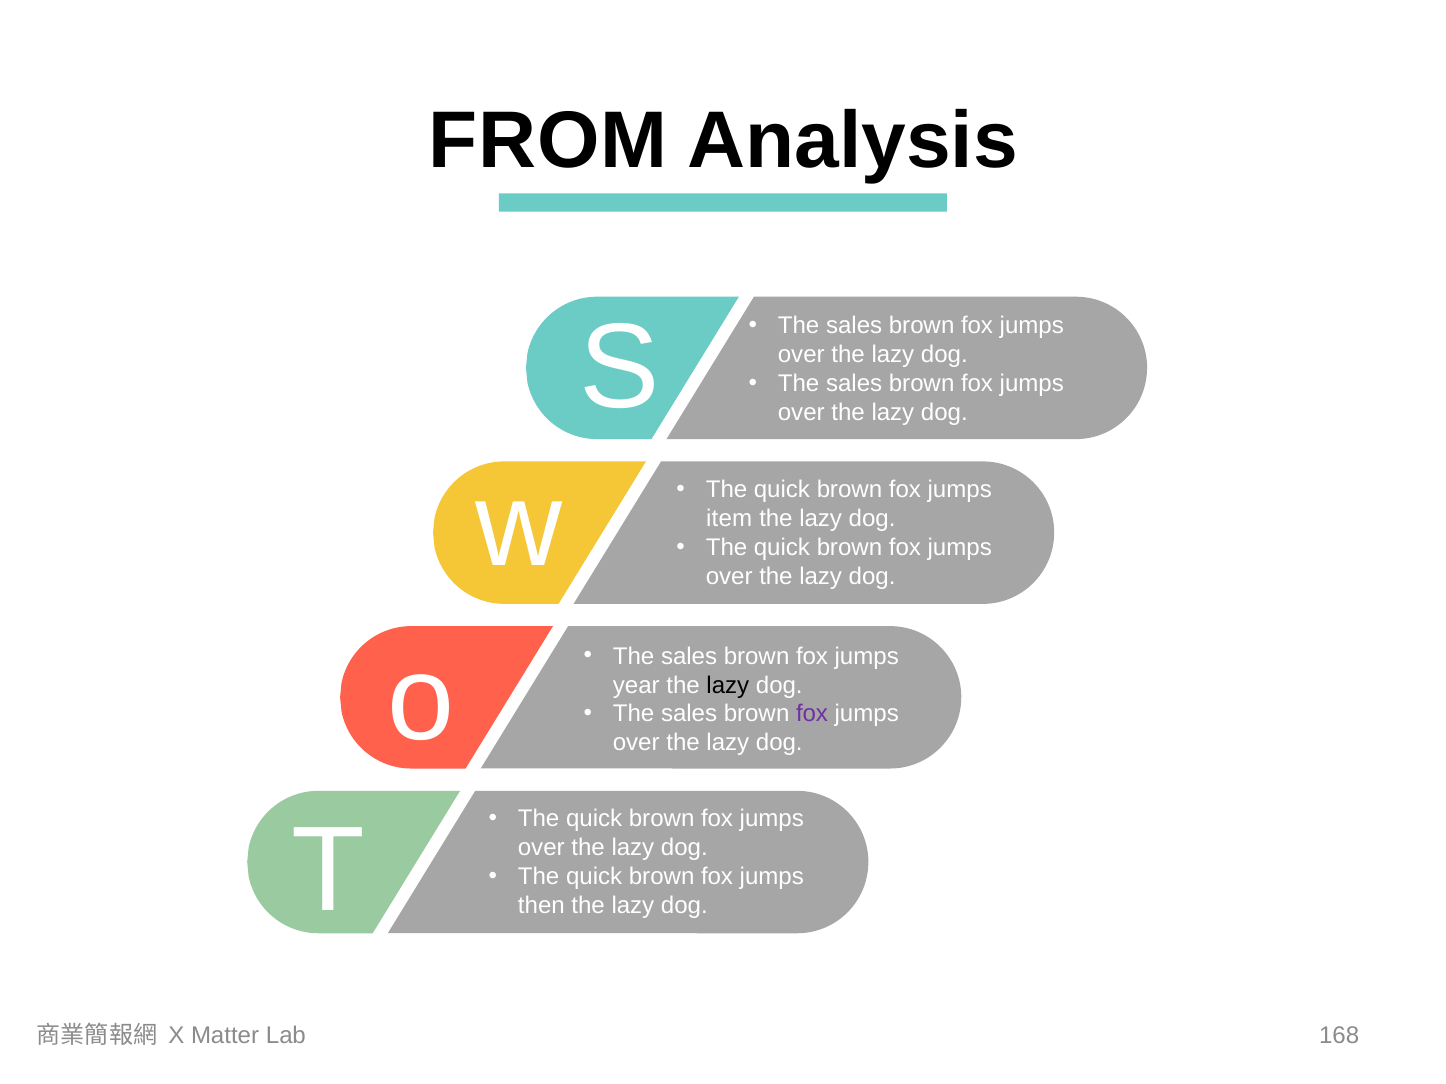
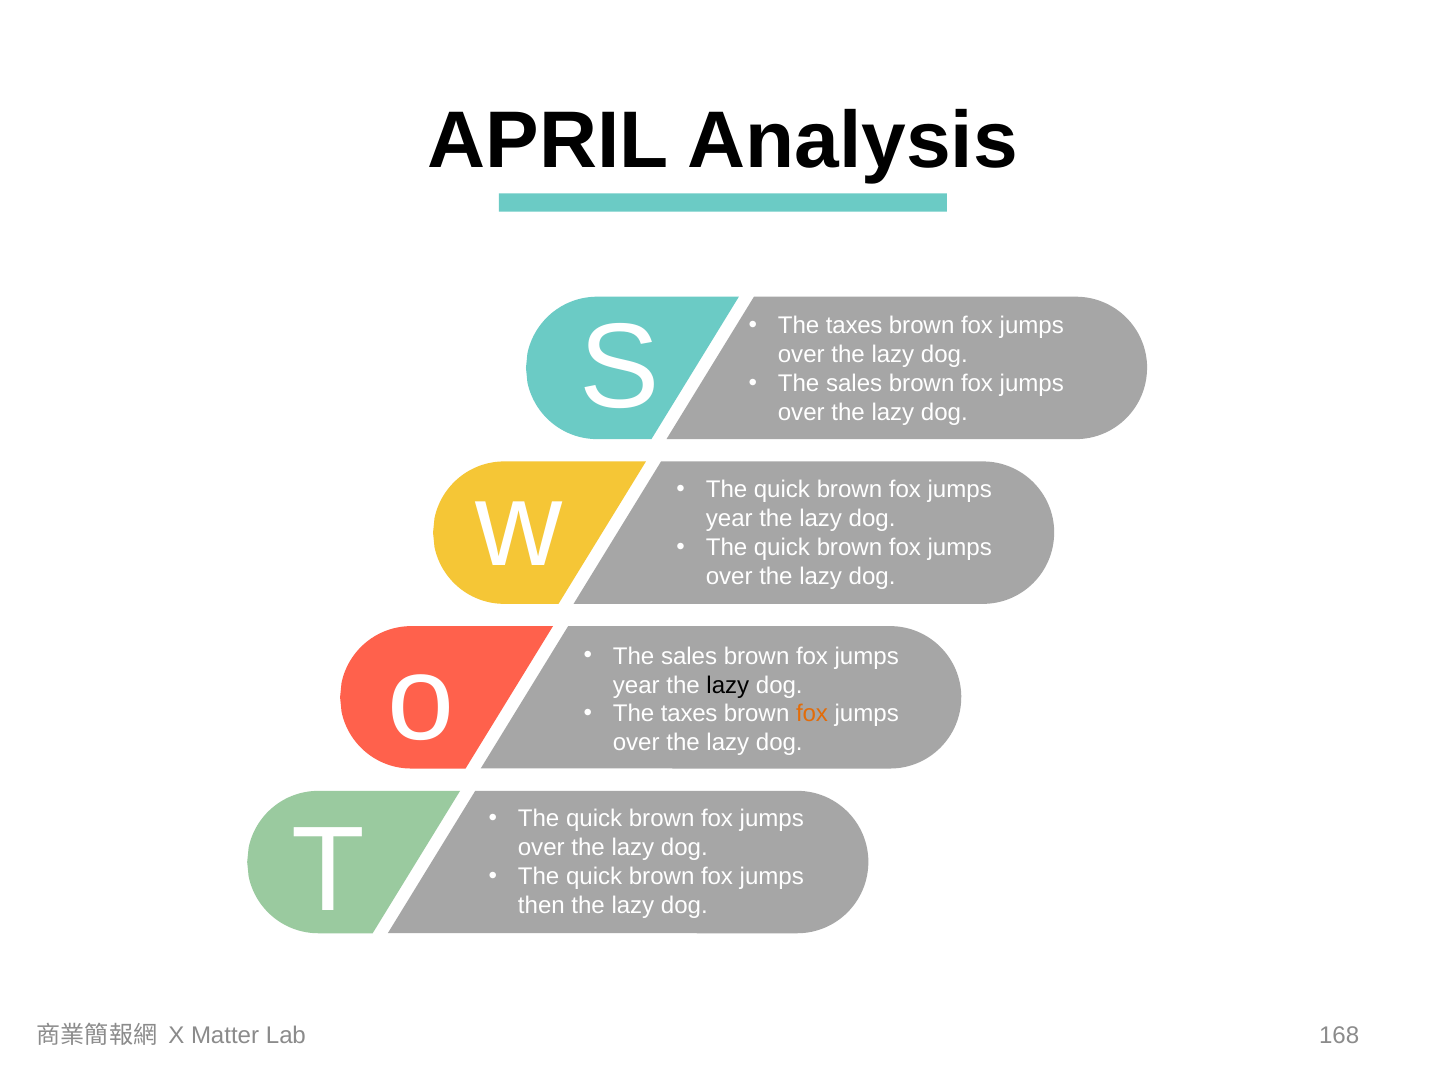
FROM: FROM -> APRIL (548, 141)
sales: sales -> taxes (854, 326)
item: item -> year (729, 519)
sales: sales -> taxes (689, 714)
fox colour: purple -> orange (812, 714)
